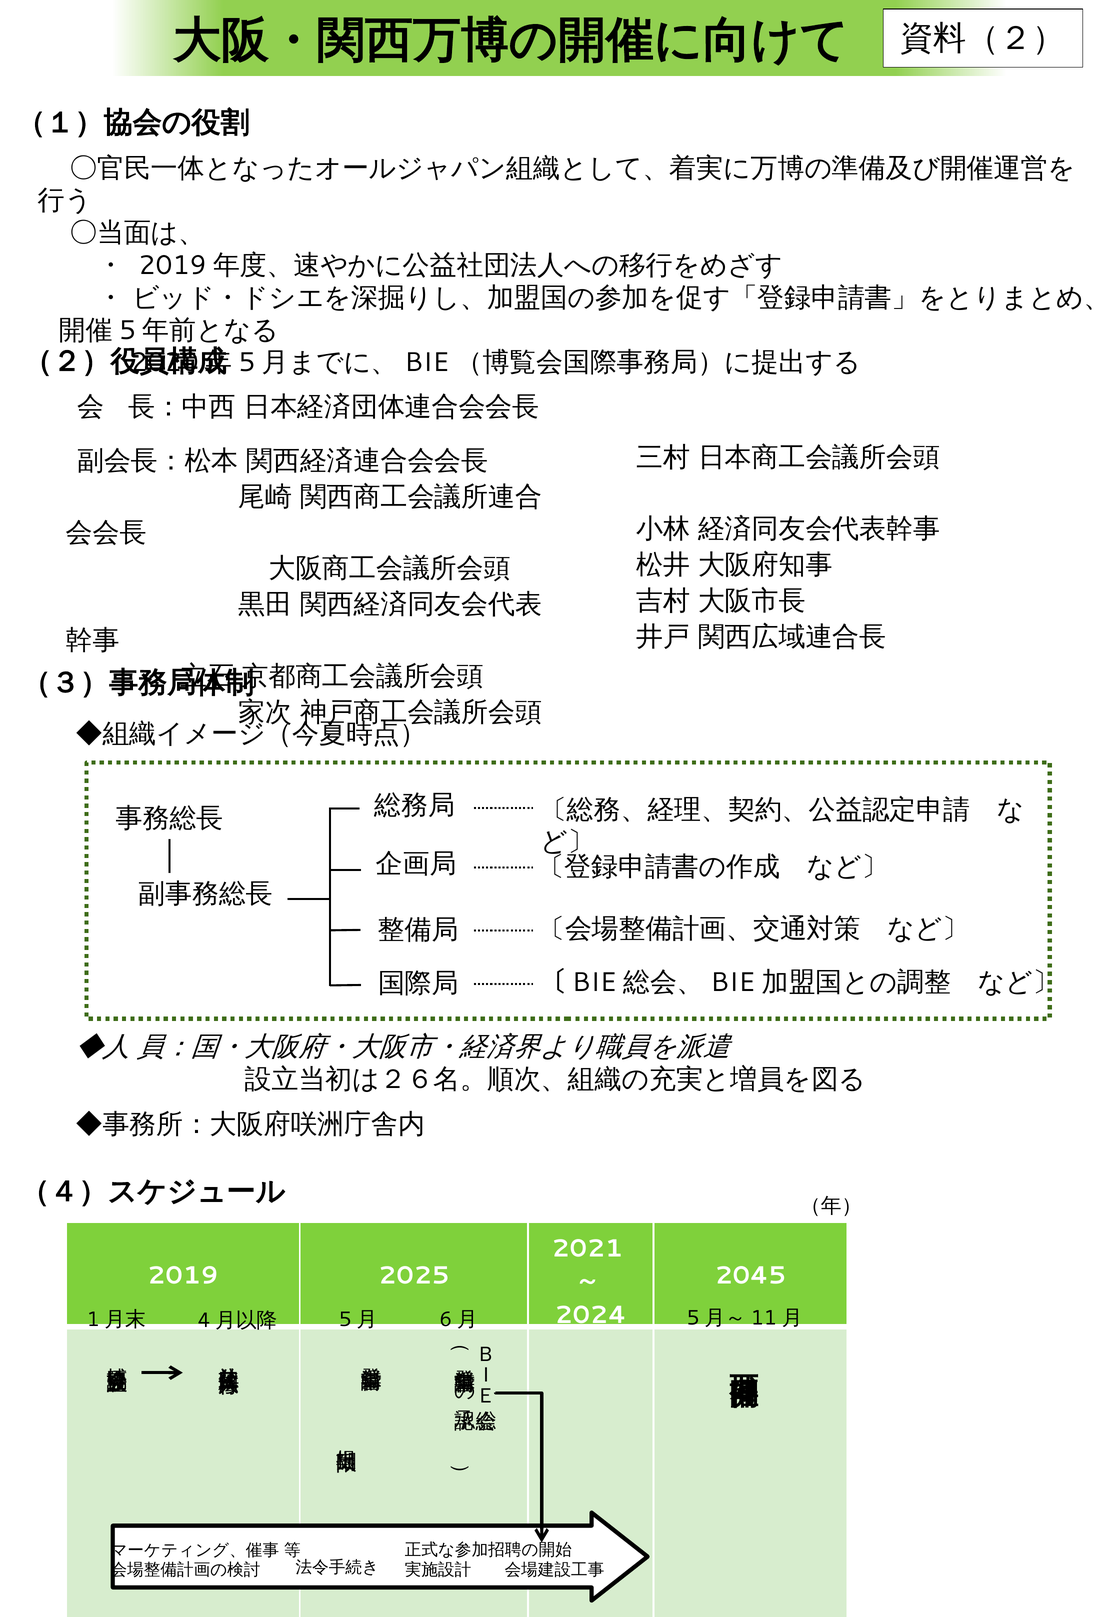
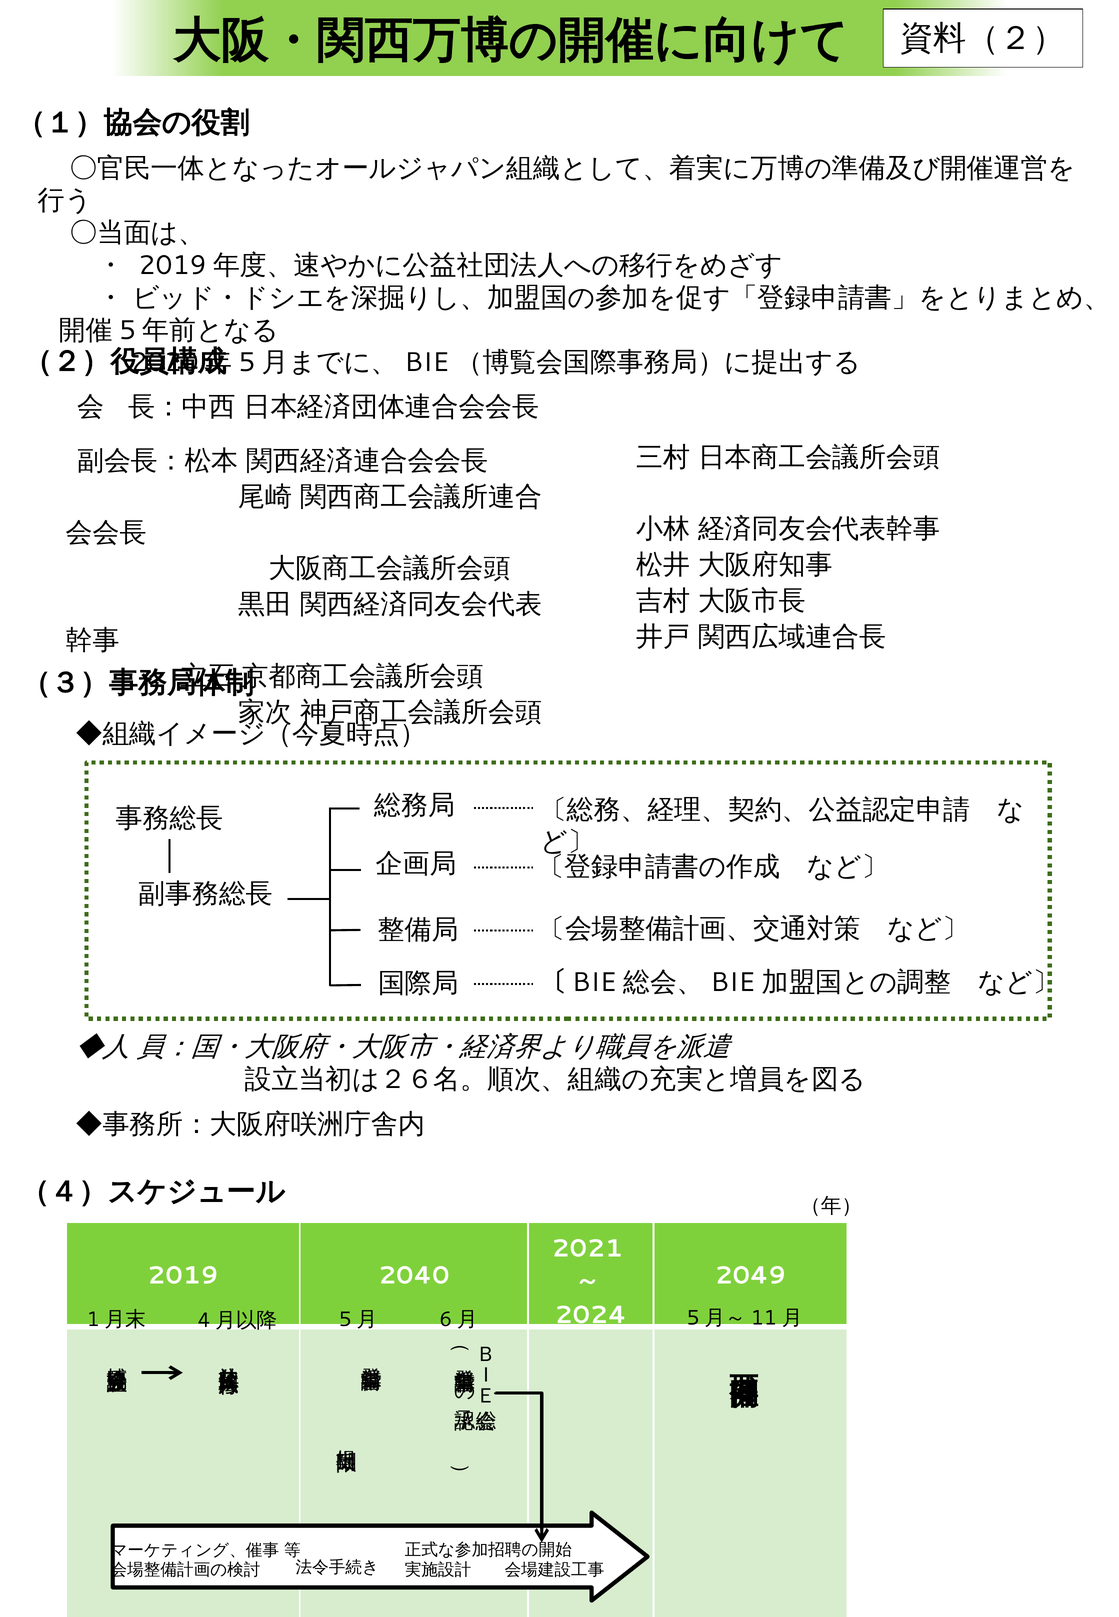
2025: 2025 -> 2040 (414, 1275)
2045: 2045 -> 2049 (750, 1275)
